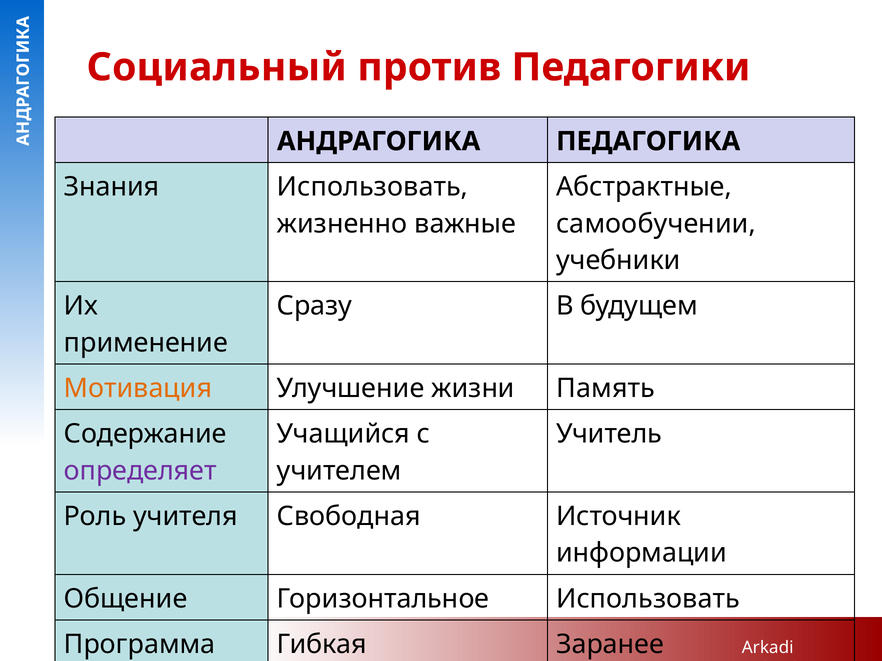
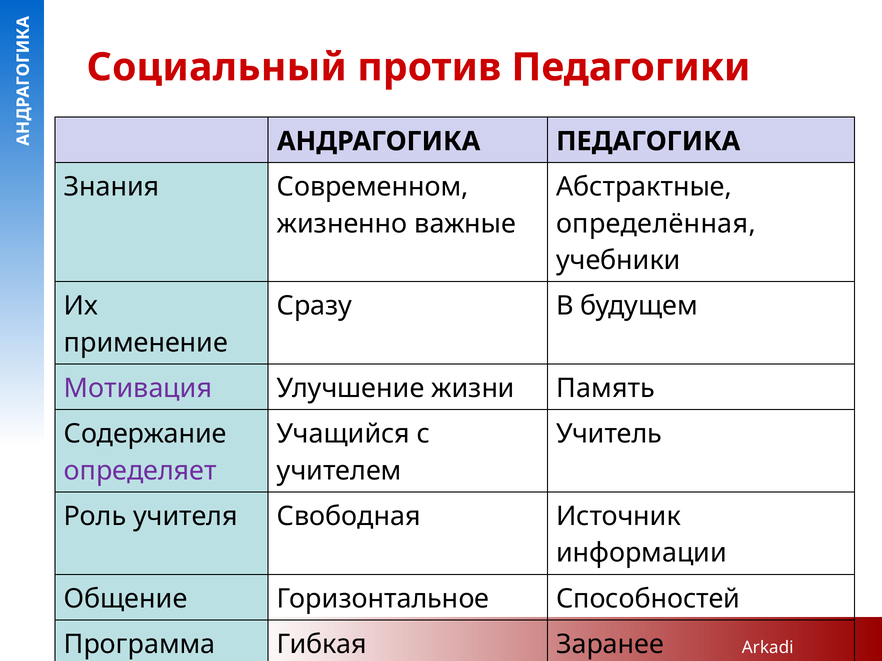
Знания Использовать: Использовать -> Современном (373, 187)
самообучении: самообучении -> определённая (656, 224)
Мотивация colour: orange -> purple (138, 389)
Горизонтальное Использовать: Использовать -> Способностей (648, 599)
